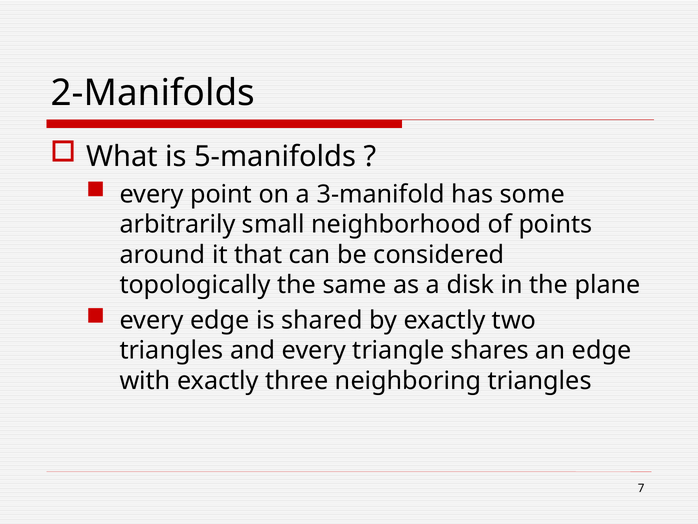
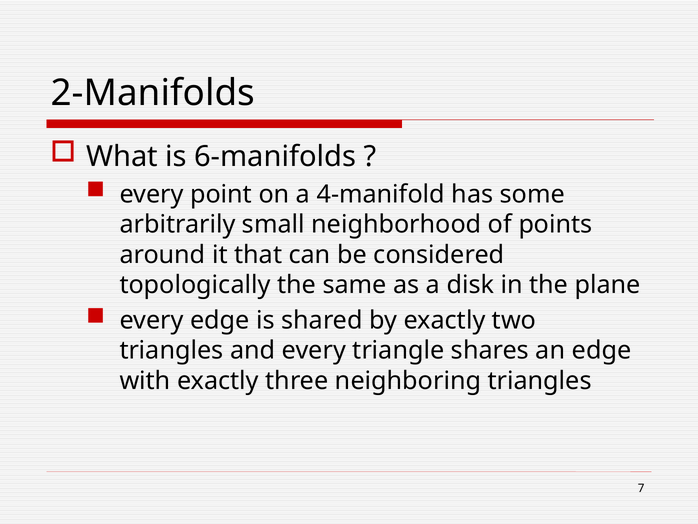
5-manifolds: 5-manifolds -> 6-manifolds (275, 157)
3-manifold: 3-manifold -> 4-manifold (381, 194)
